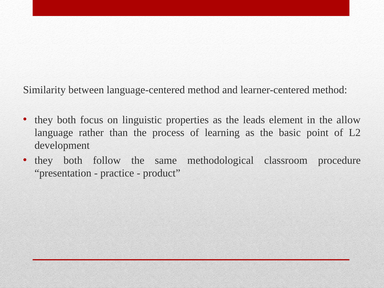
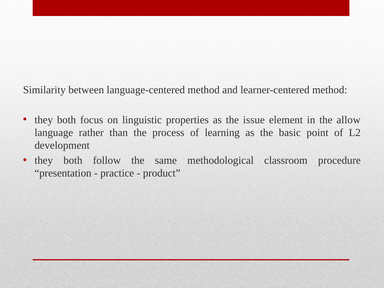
leads: leads -> issue (254, 120)
